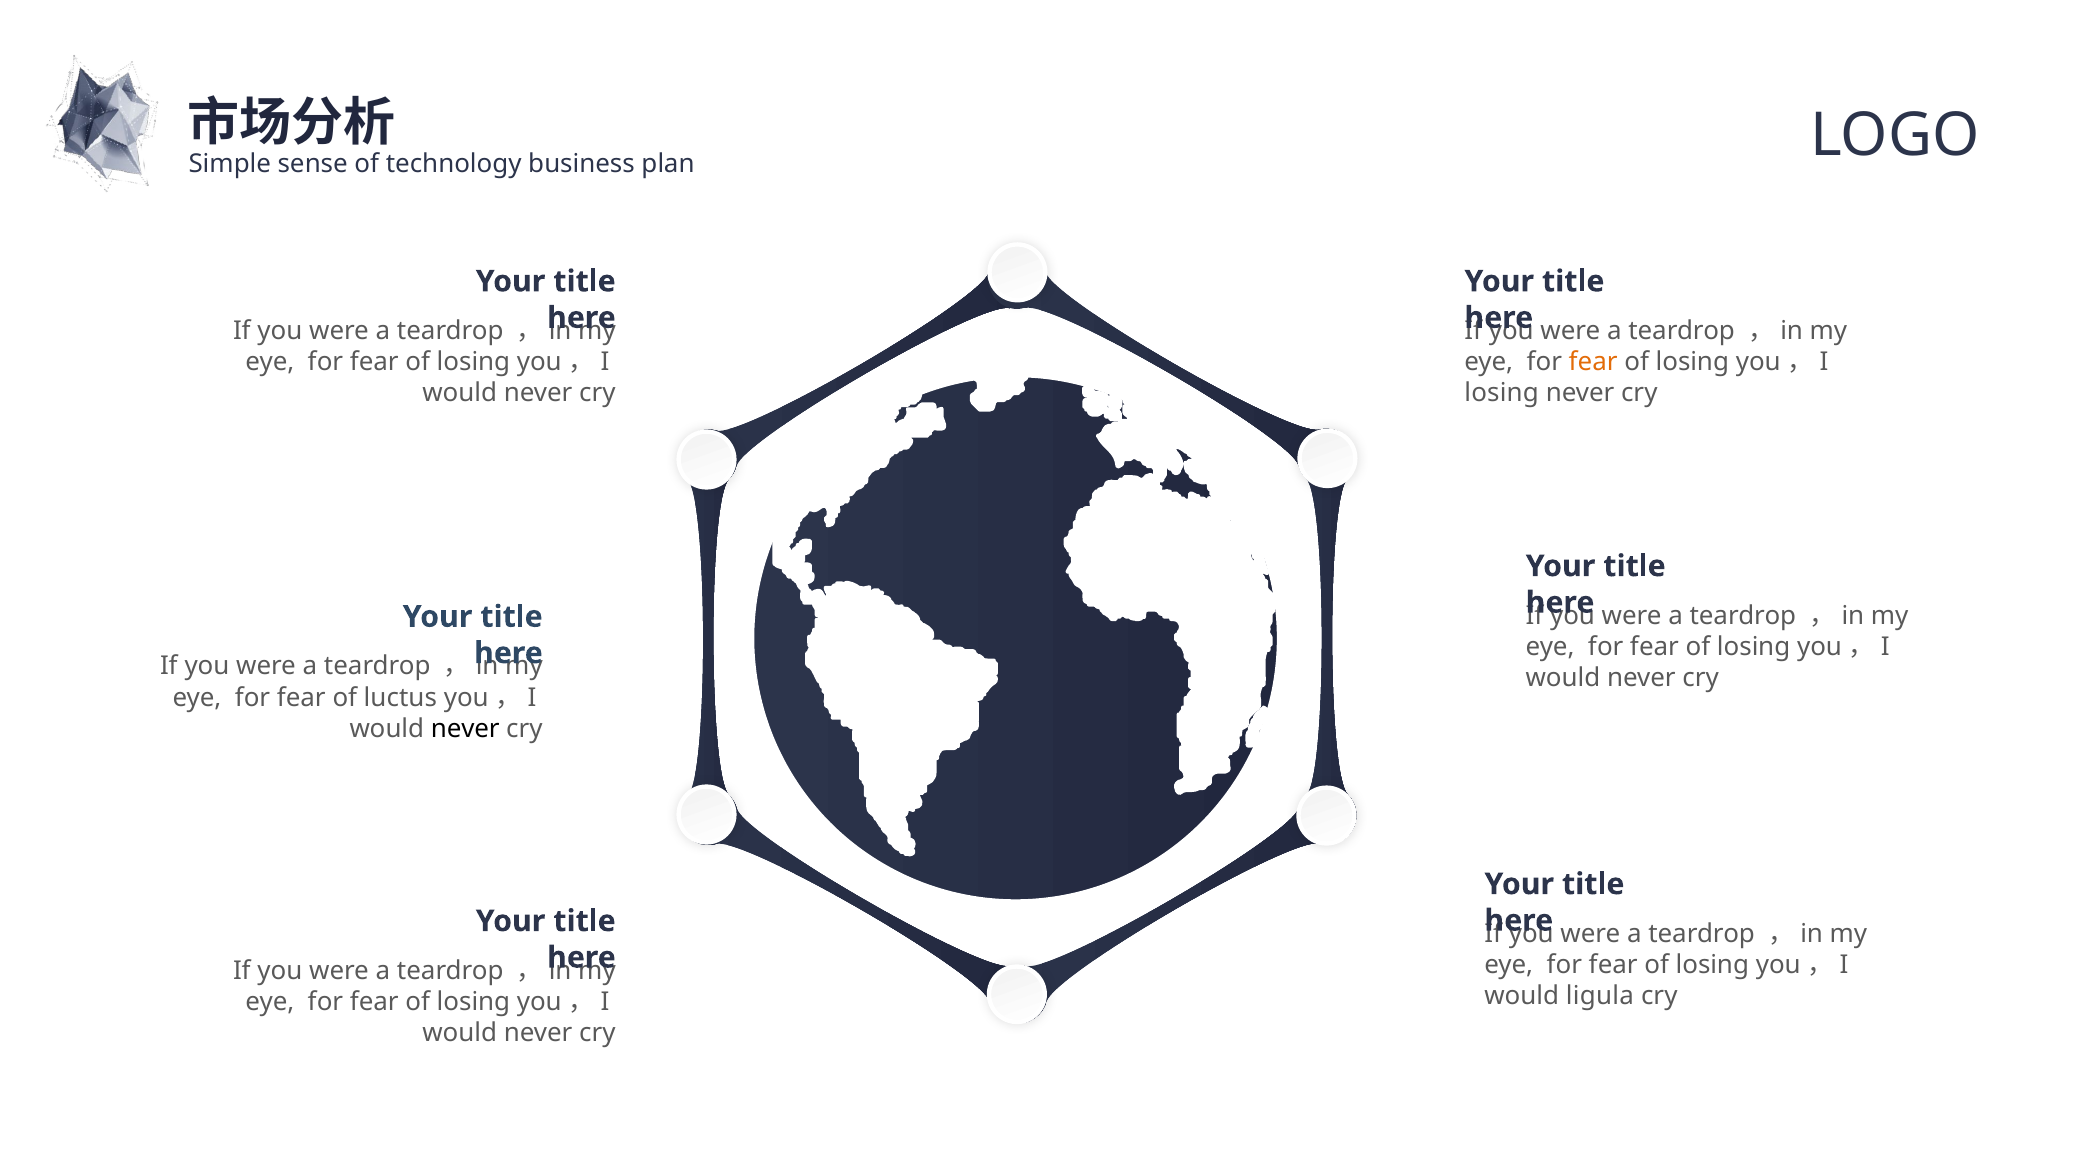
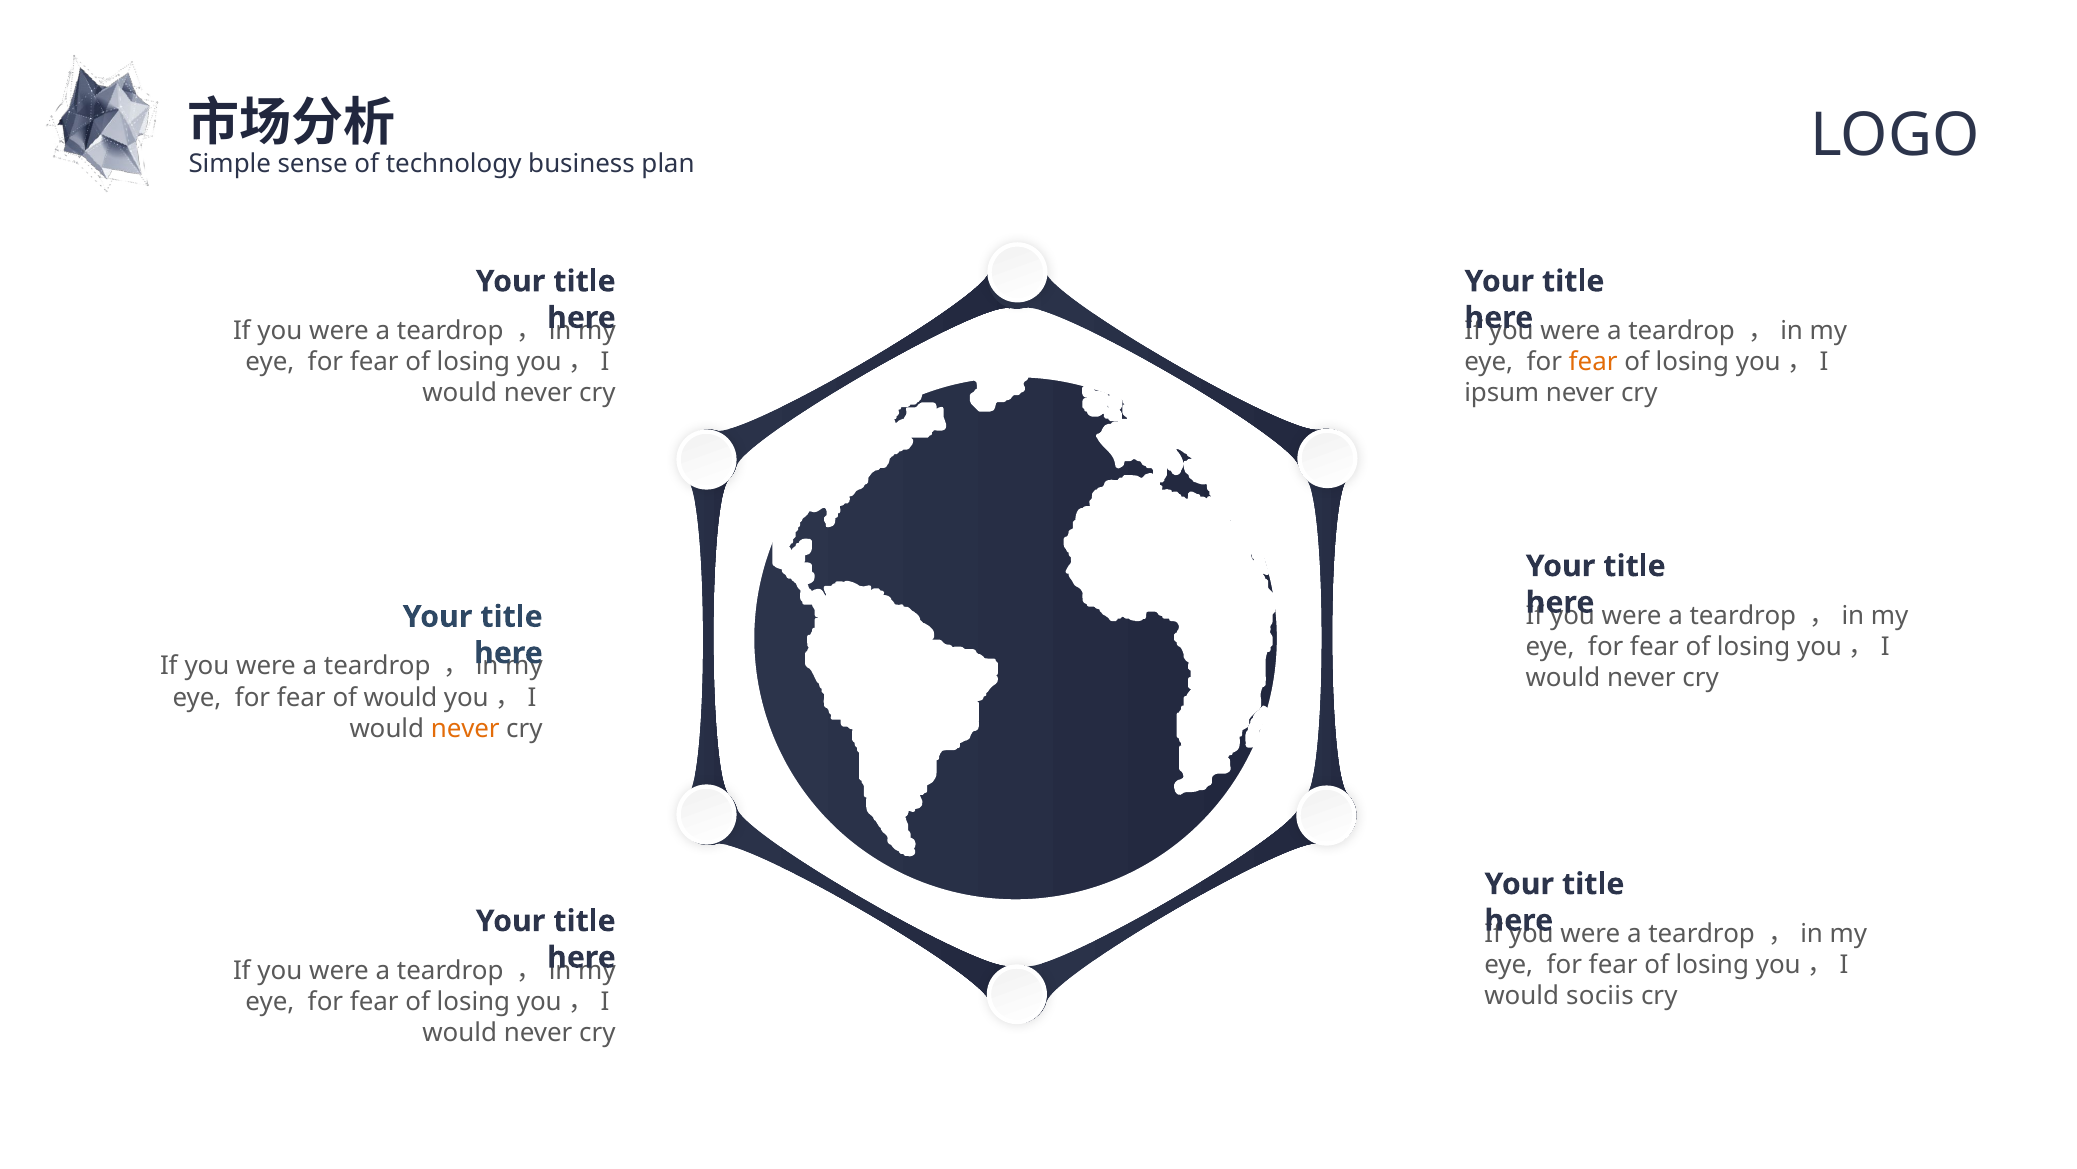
losing: losing -> ipsum (1502, 393)
of luctus: luctus -> would (400, 697)
never colour: black -> orange (465, 728)
ligula: ligula -> sociis (1600, 996)
